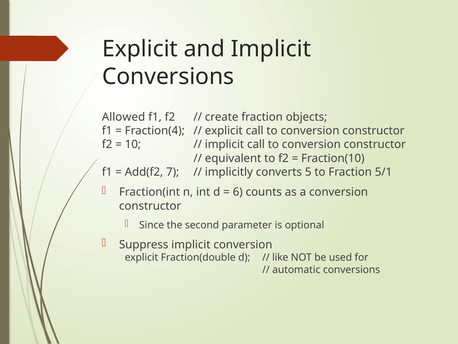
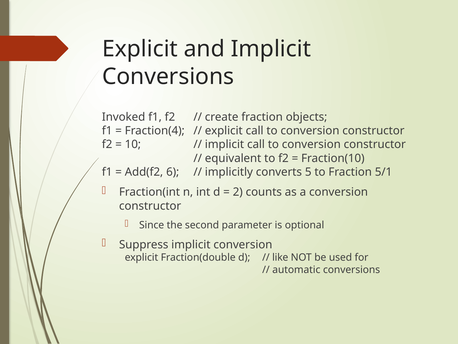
Allowed: Allowed -> Invoked (124, 117)
7: 7 -> 6 (173, 172)
6: 6 -> 2 (238, 192)
